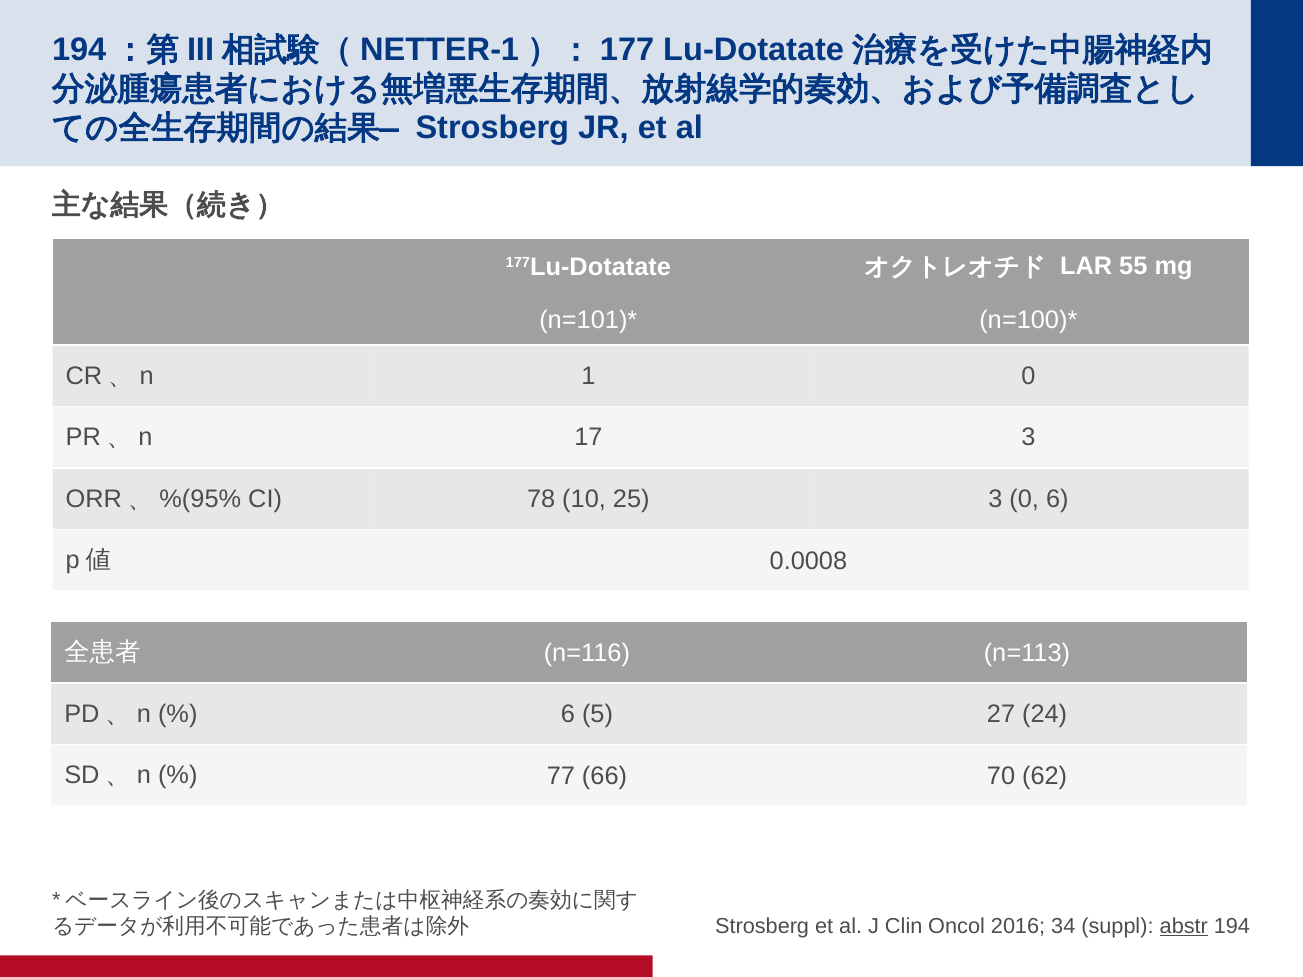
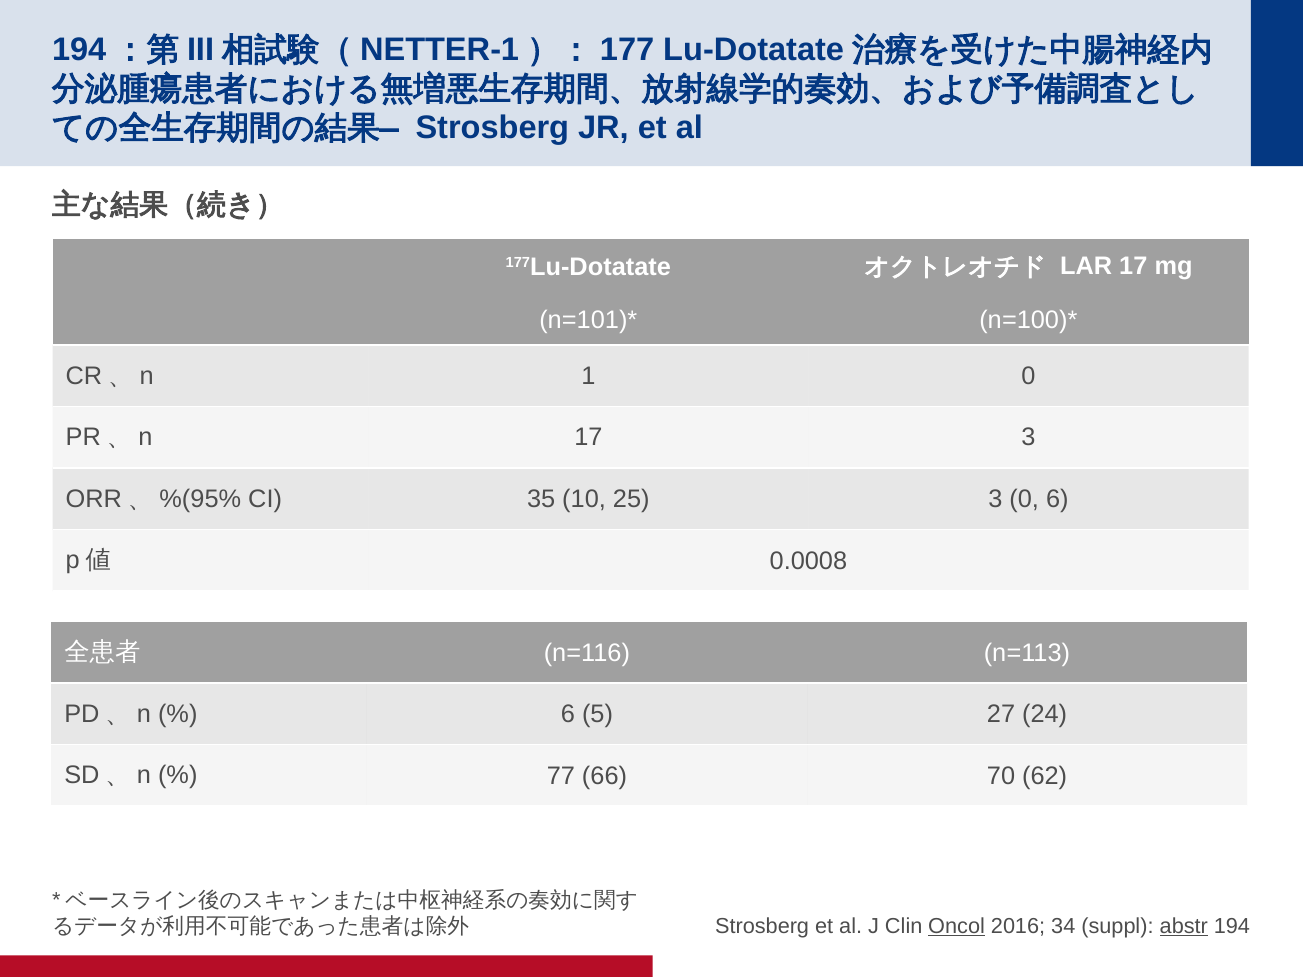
LAR 55: 55 -> 17 (1133, 266)
78: 78 -> 35 (541, 499)
Oncol underline: none -> present (957, 927)
